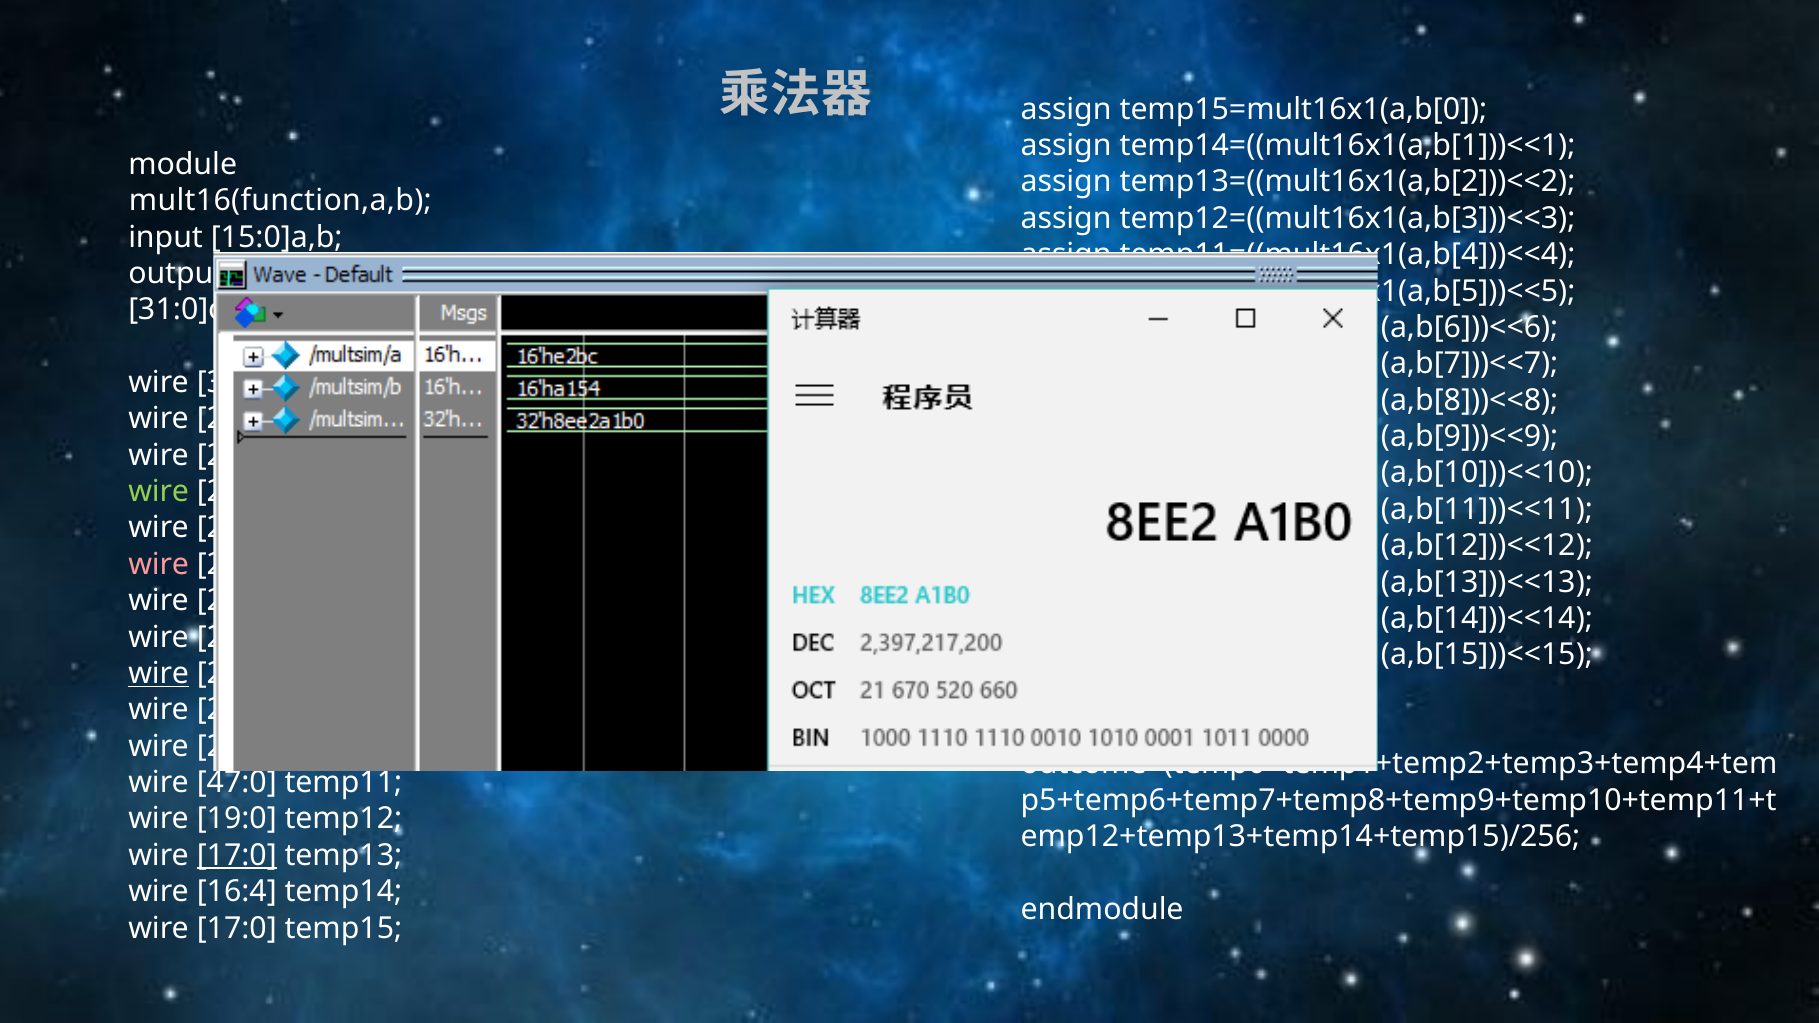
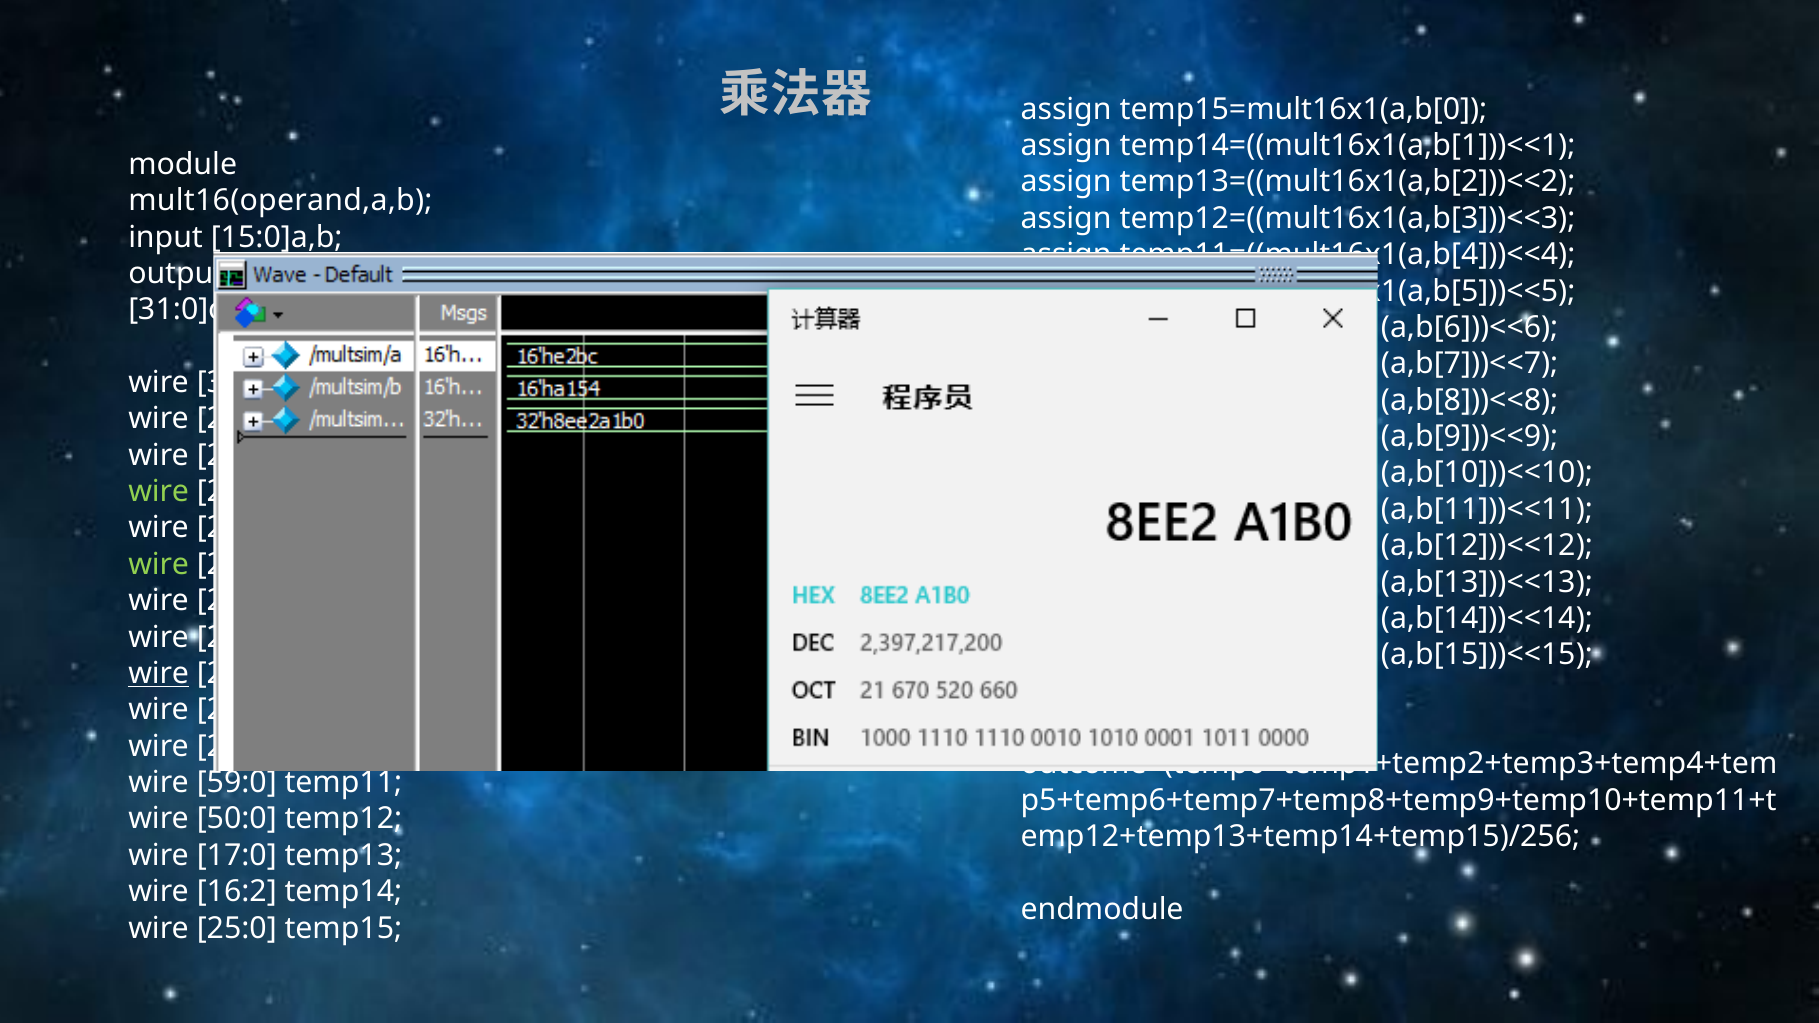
mult16(function,a,b: mult16(function,a,b -> mult16(operand,a,b (280, 201)
wire colour: pink -> light green (159, 564)
47:0: 47:0 -> 59:0 (237, 783)
19:0: 19:0 -> 50:0 (237, 819)
17:0 underline: present -> none (237, 856)
16:4: 16:4 -> 16:2 (237, 892)
17:0: 17:0 -> 25:0 (237, 928)
